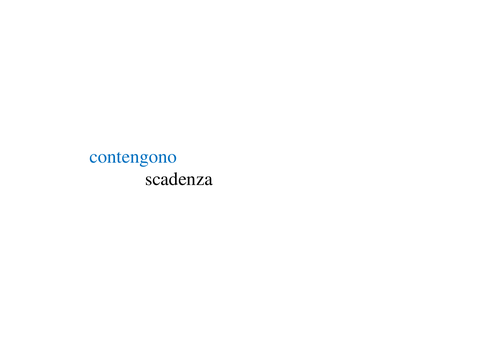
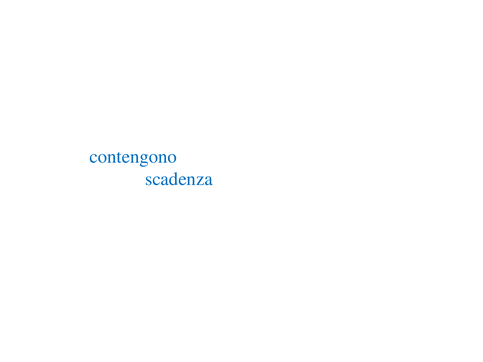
scadenza colour: black -> blue (179, 179)
